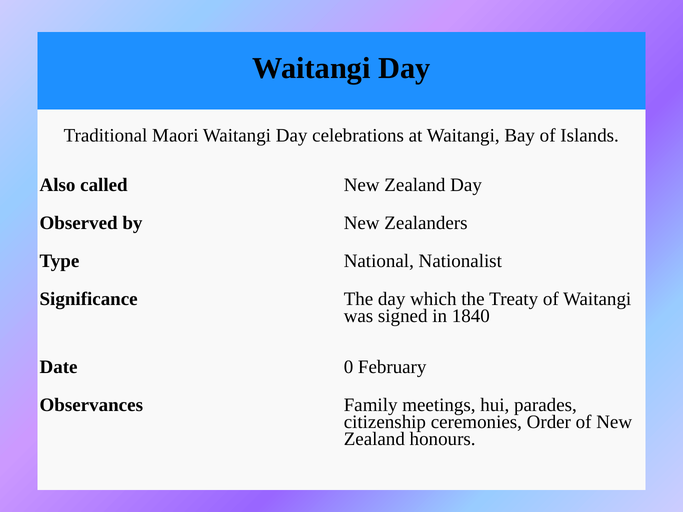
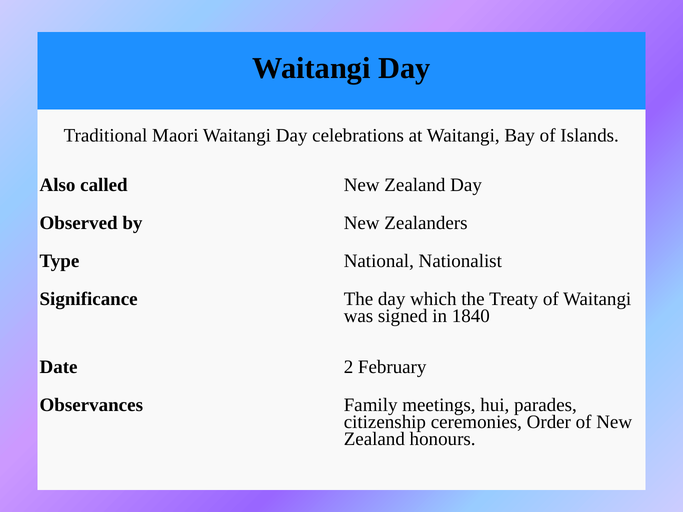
0: 0 -> 2 (349, 367)
